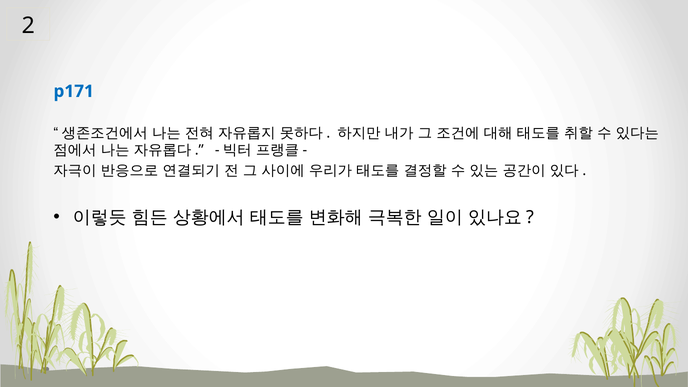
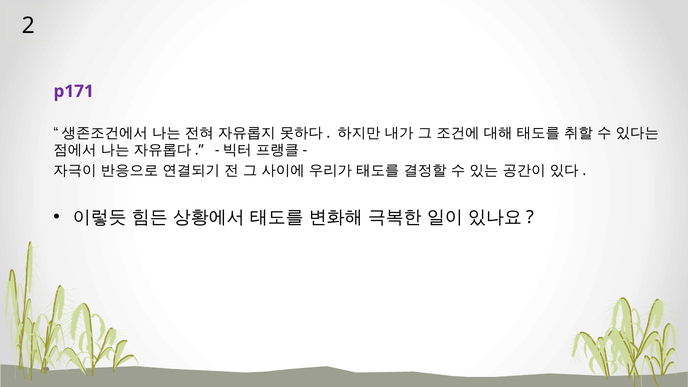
p171 colour: blue -> purple (74, 91)
